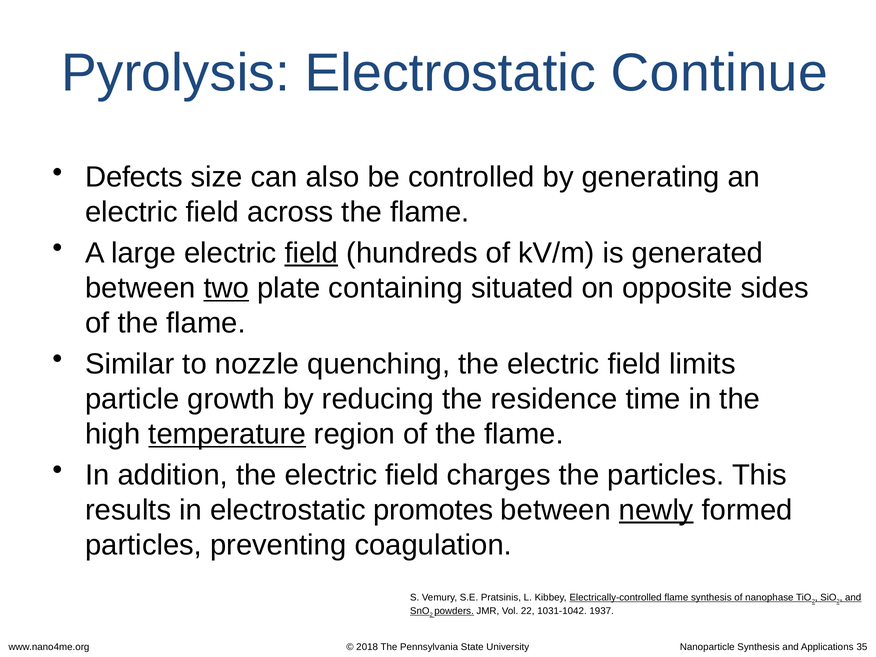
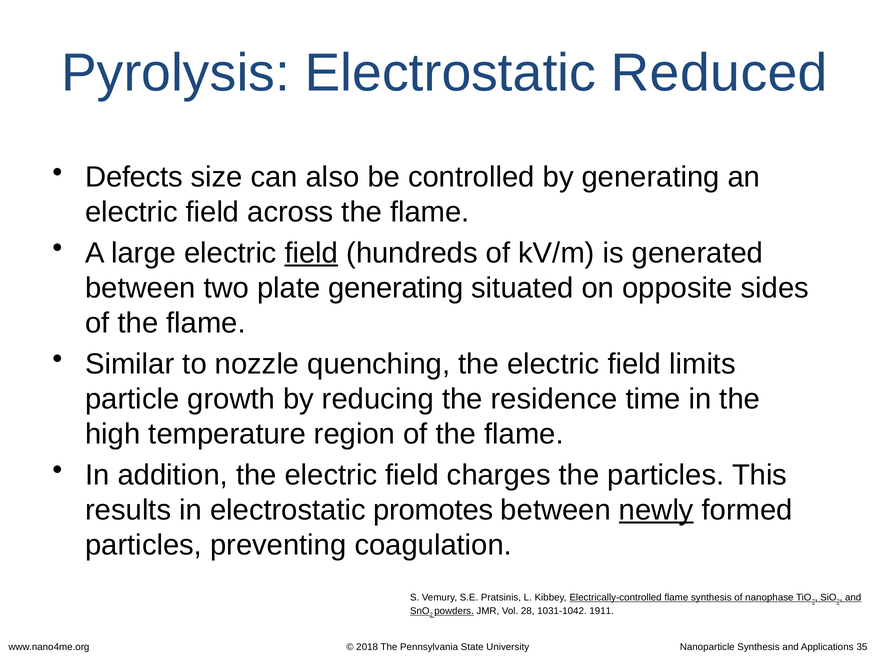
Continue: Continue -> Reduced (719, 73)
two underline: present -> none (226, 288)
plate containing: containing -> generating (396, 288)
temperature underline: present -> none (227, 434)
22: 22 -> 28 (528, 611)
1937: 1937 -> 1911 (602, 611)
